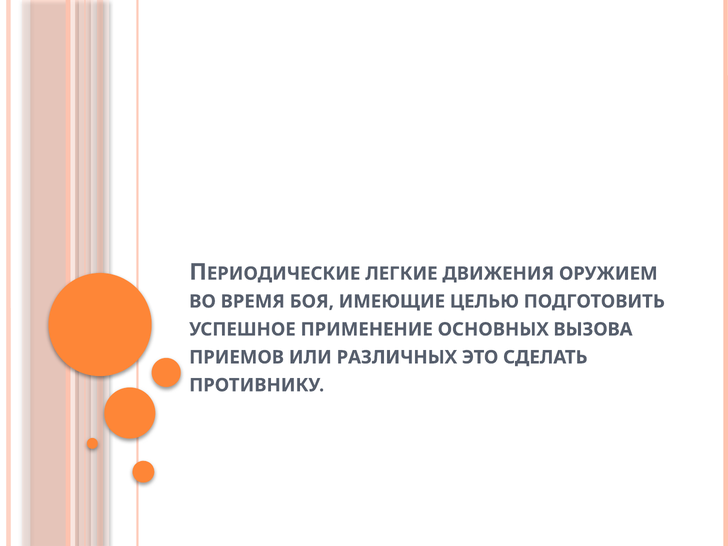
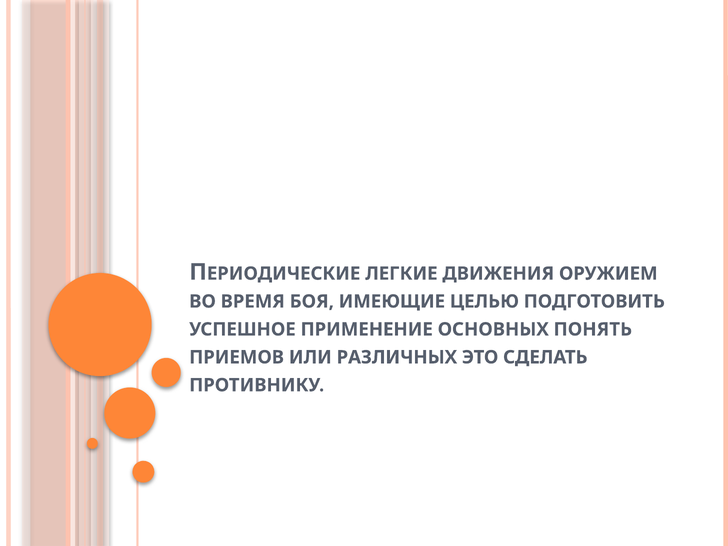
ВЫЗОВА: ВЫЗОВА -> ПОНЯТЬ (593, 329)
